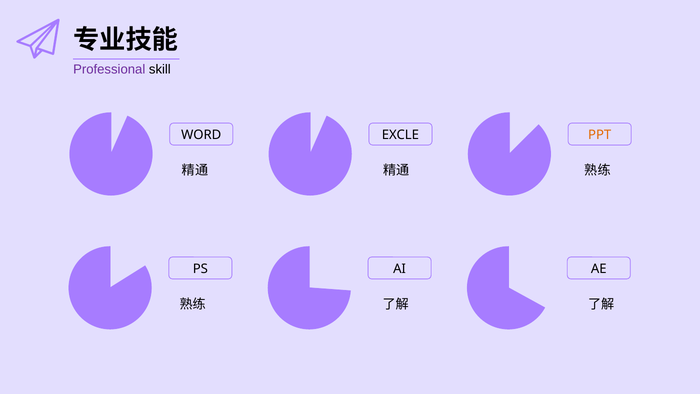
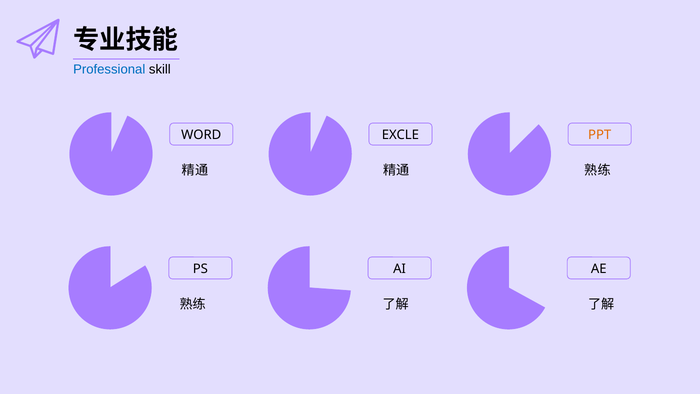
Professional colour: purple -> blue (109, 69)
